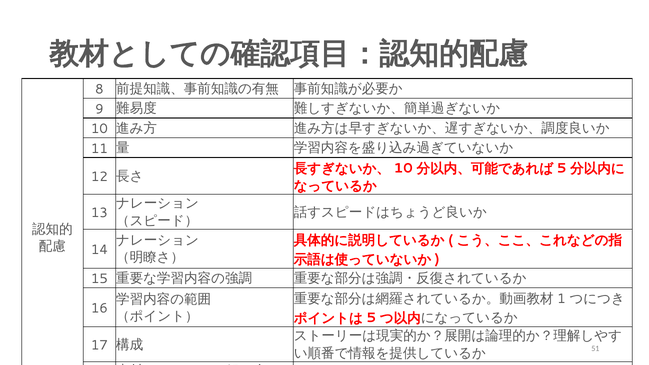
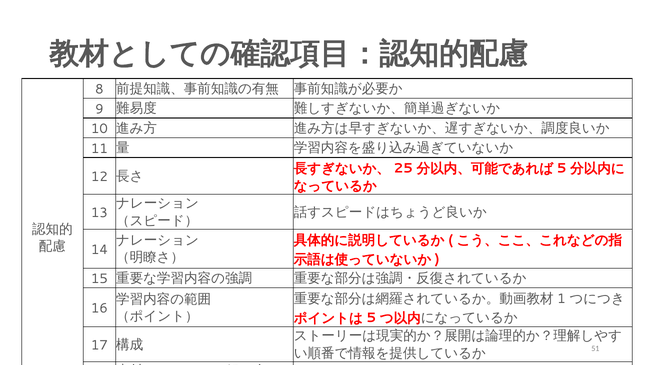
10: 10 -> 25 (403, 168)
